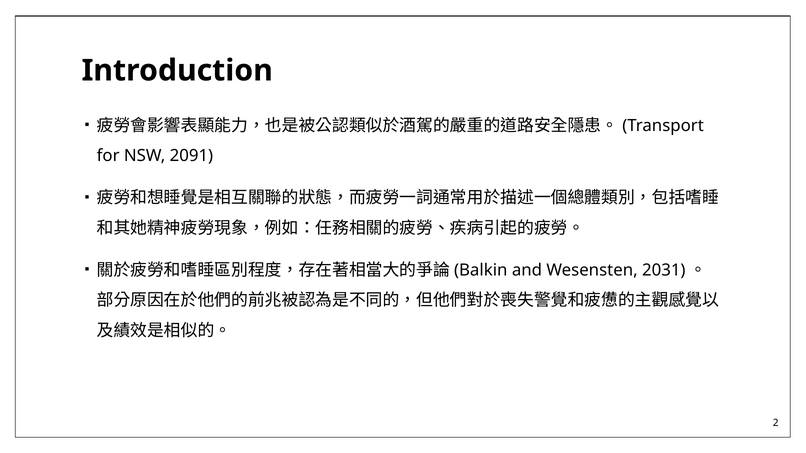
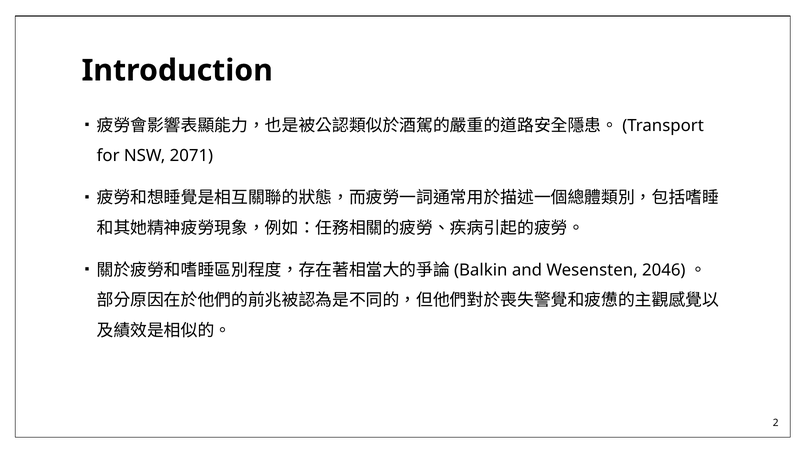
2091: 2091 -> 2071 (191, 156)
2031: 2031 -> 2046 (664, 270)
